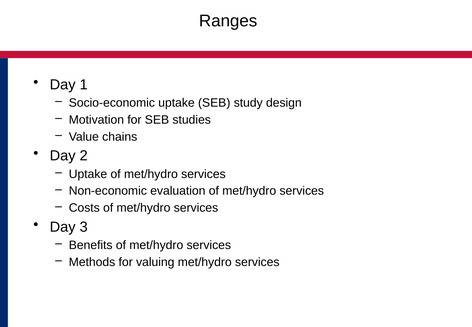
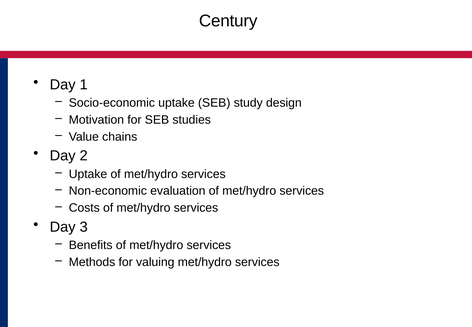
Ranges: Ranges -> Century (228, 21)
